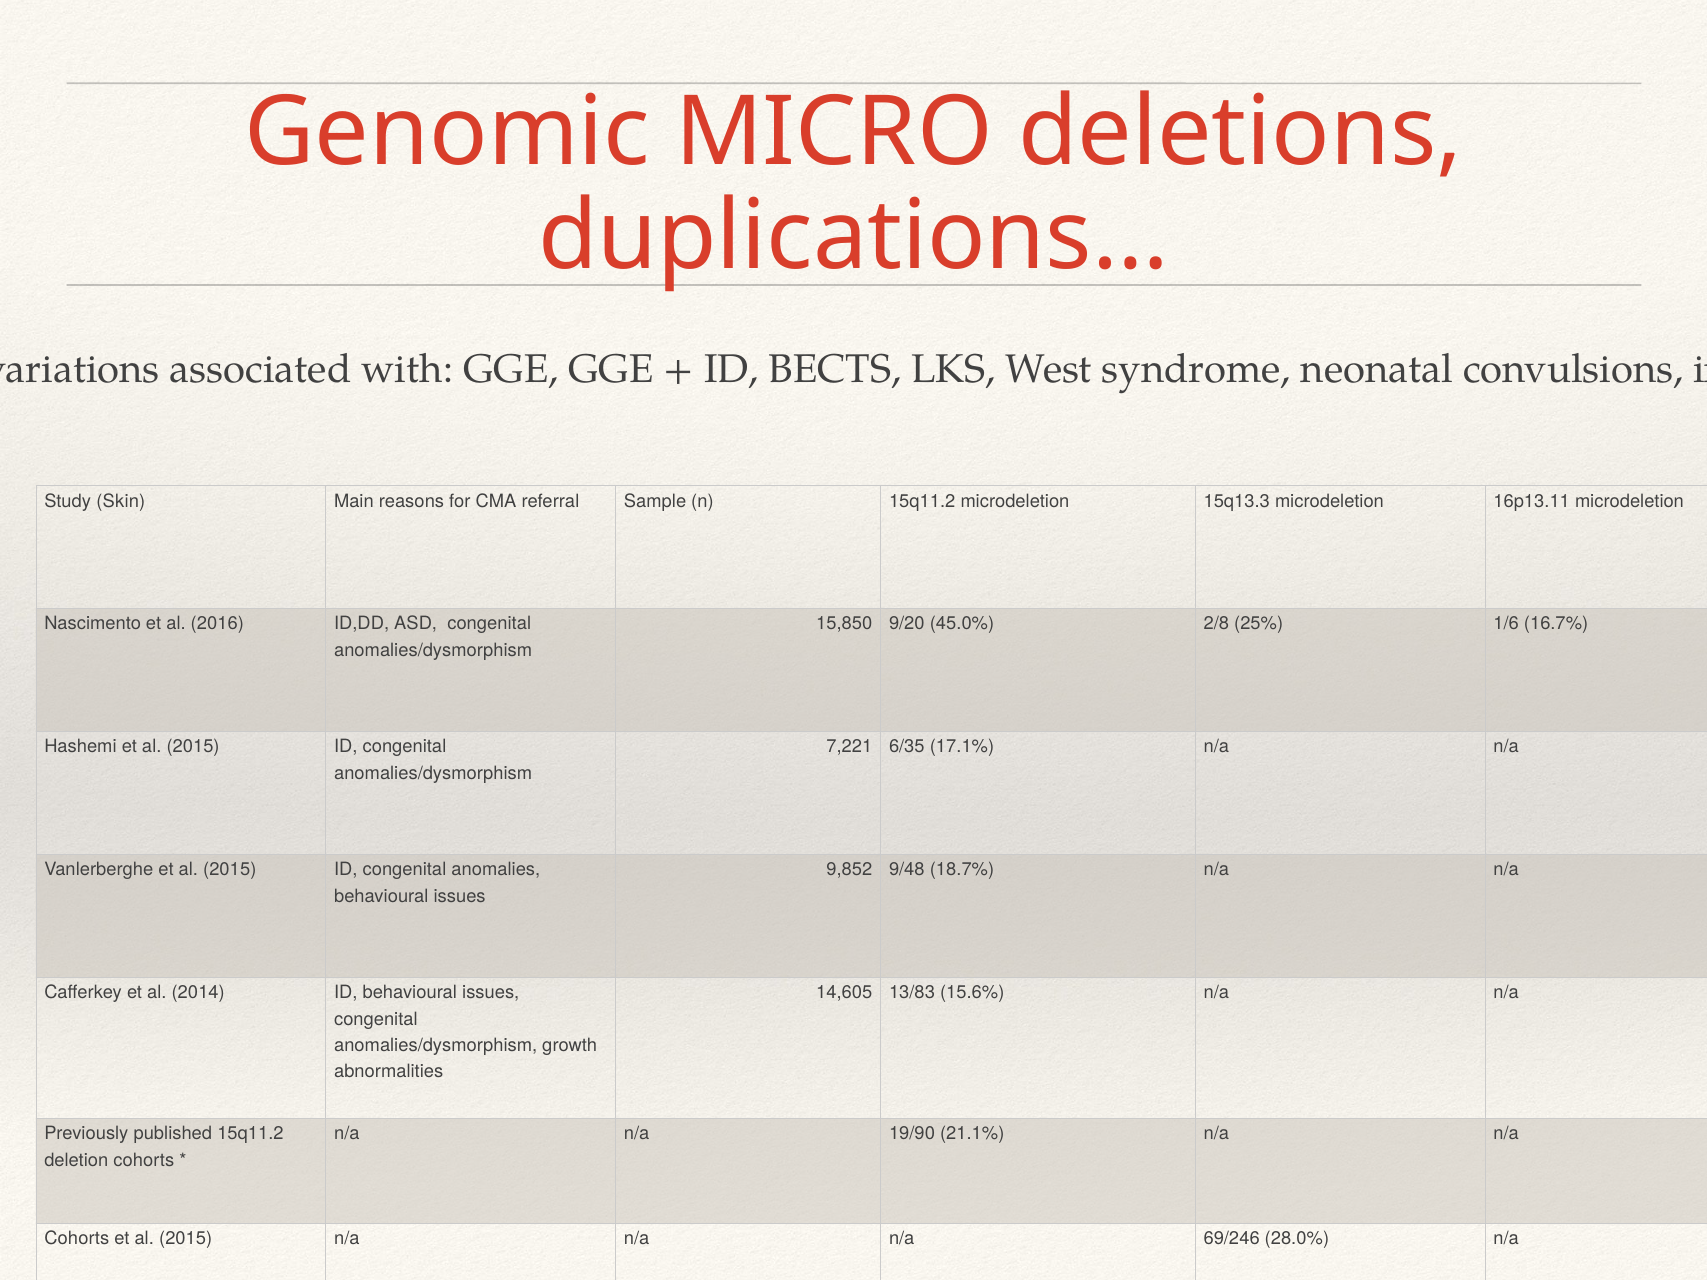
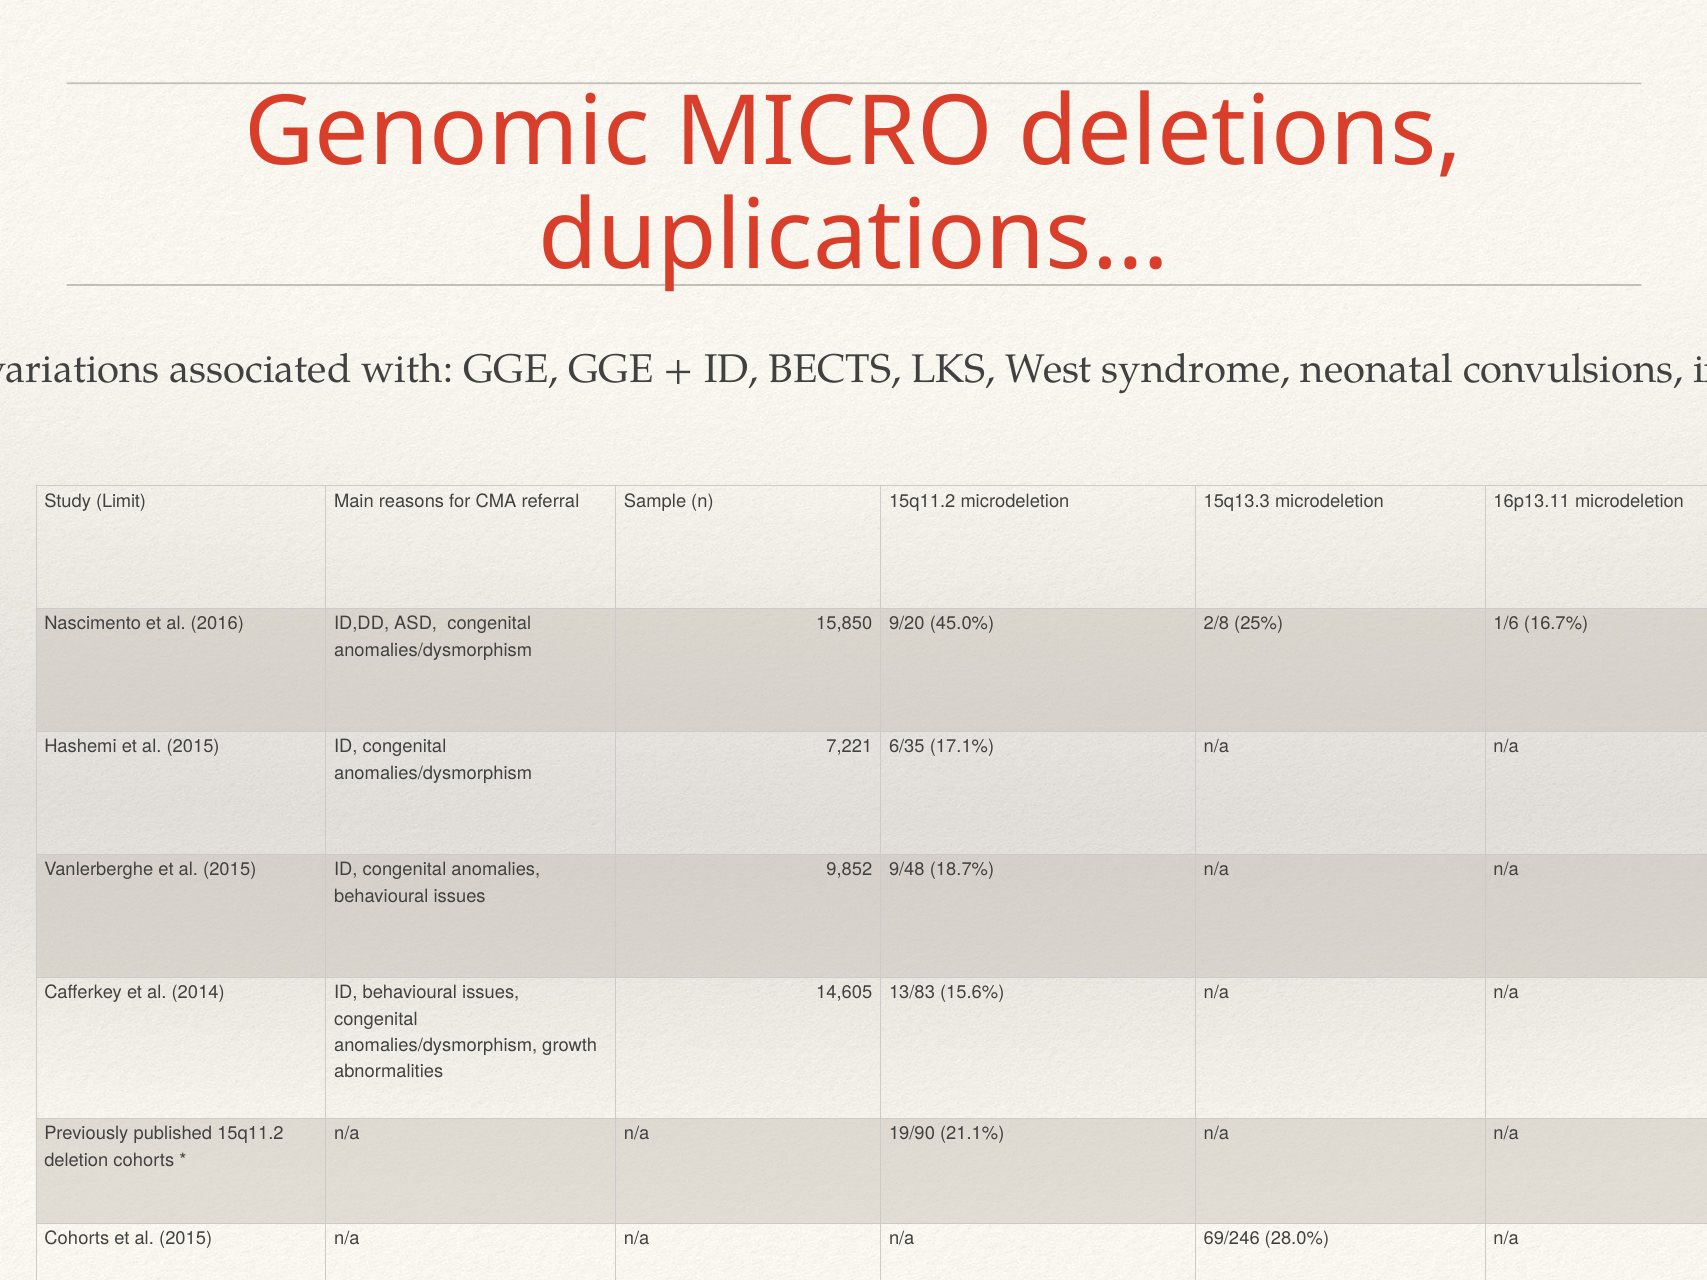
Skin: Skin -> Limit (121, 501)
